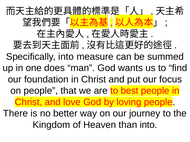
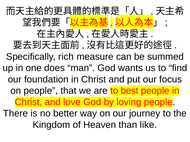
Specifically into: into -> rich (66, 57)
than into: into -> like (148, 125)
